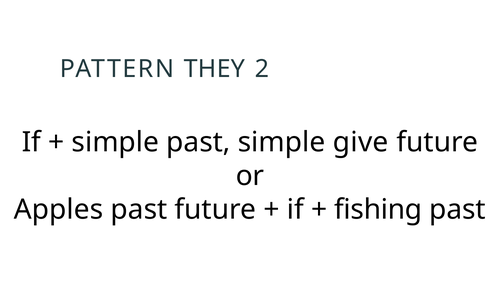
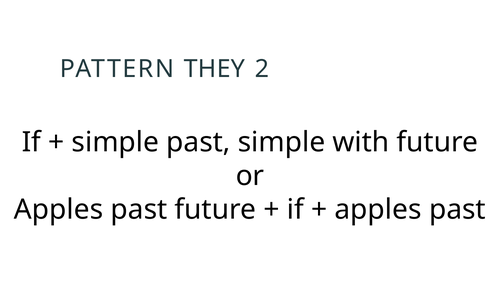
give: give -> with (361, 142)
fishing: fishing -> apples (378, 210)
